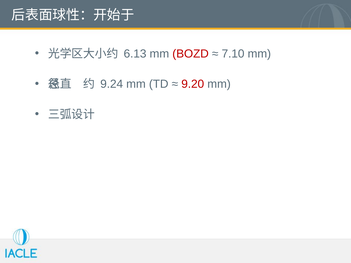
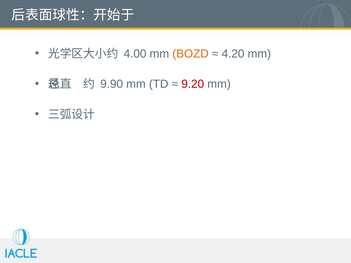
6.13: 6.13 -> 4.00 (135, 54)
BOZD colour: red -> orange (191, 54)
7.10: 7.10 -> 4.20 (233, 54)
9.24: 9.24 -> 9.90 (112, 84)
